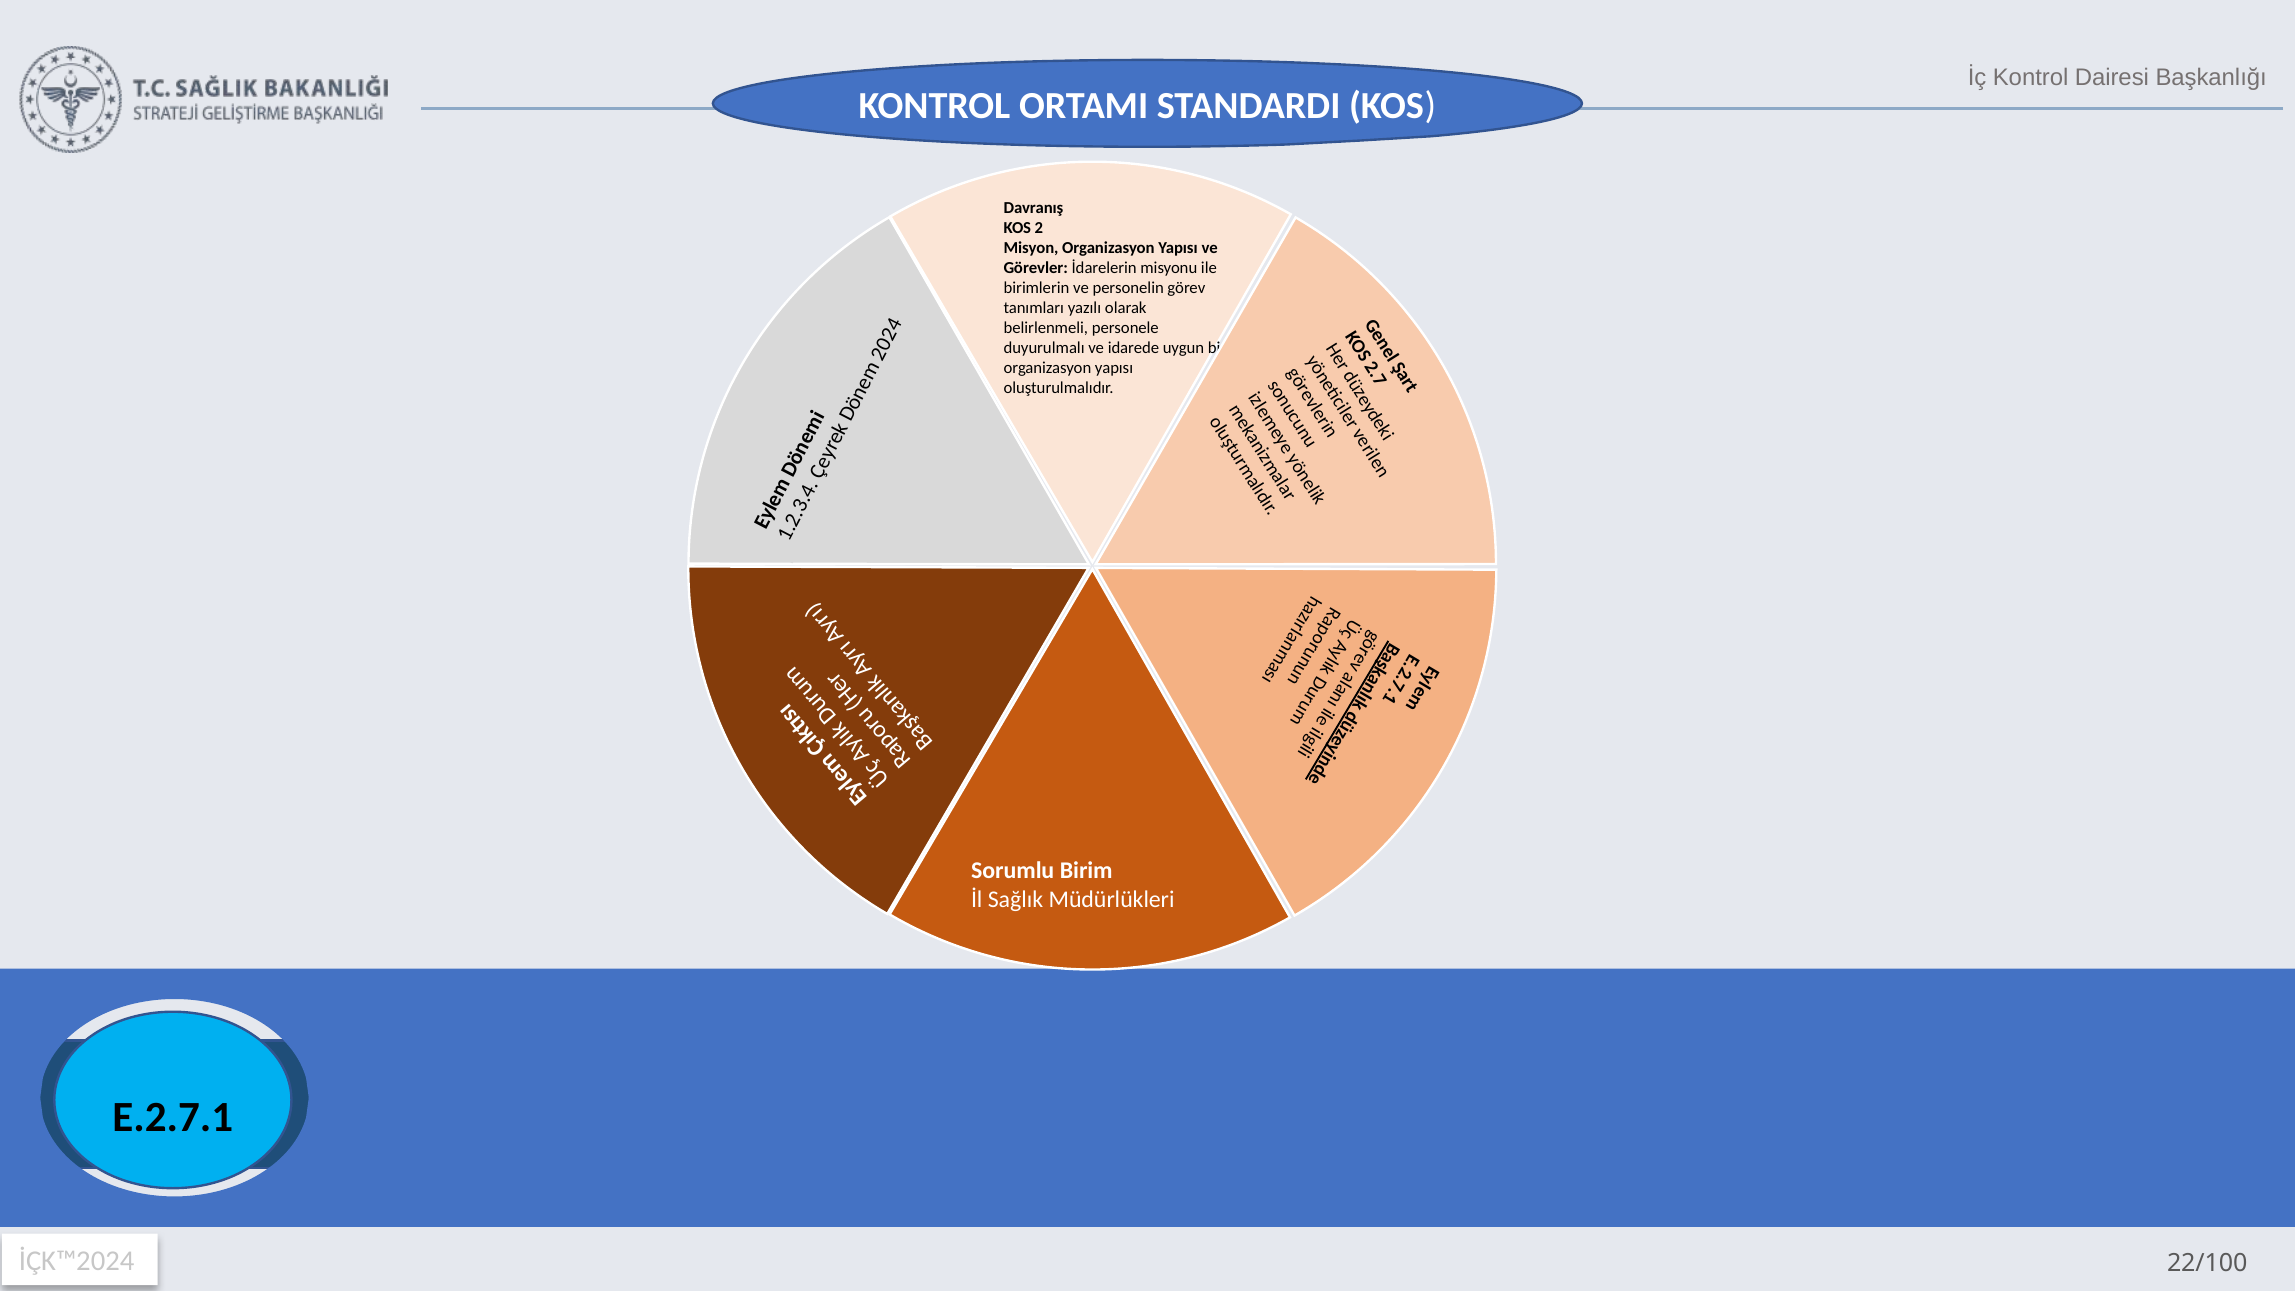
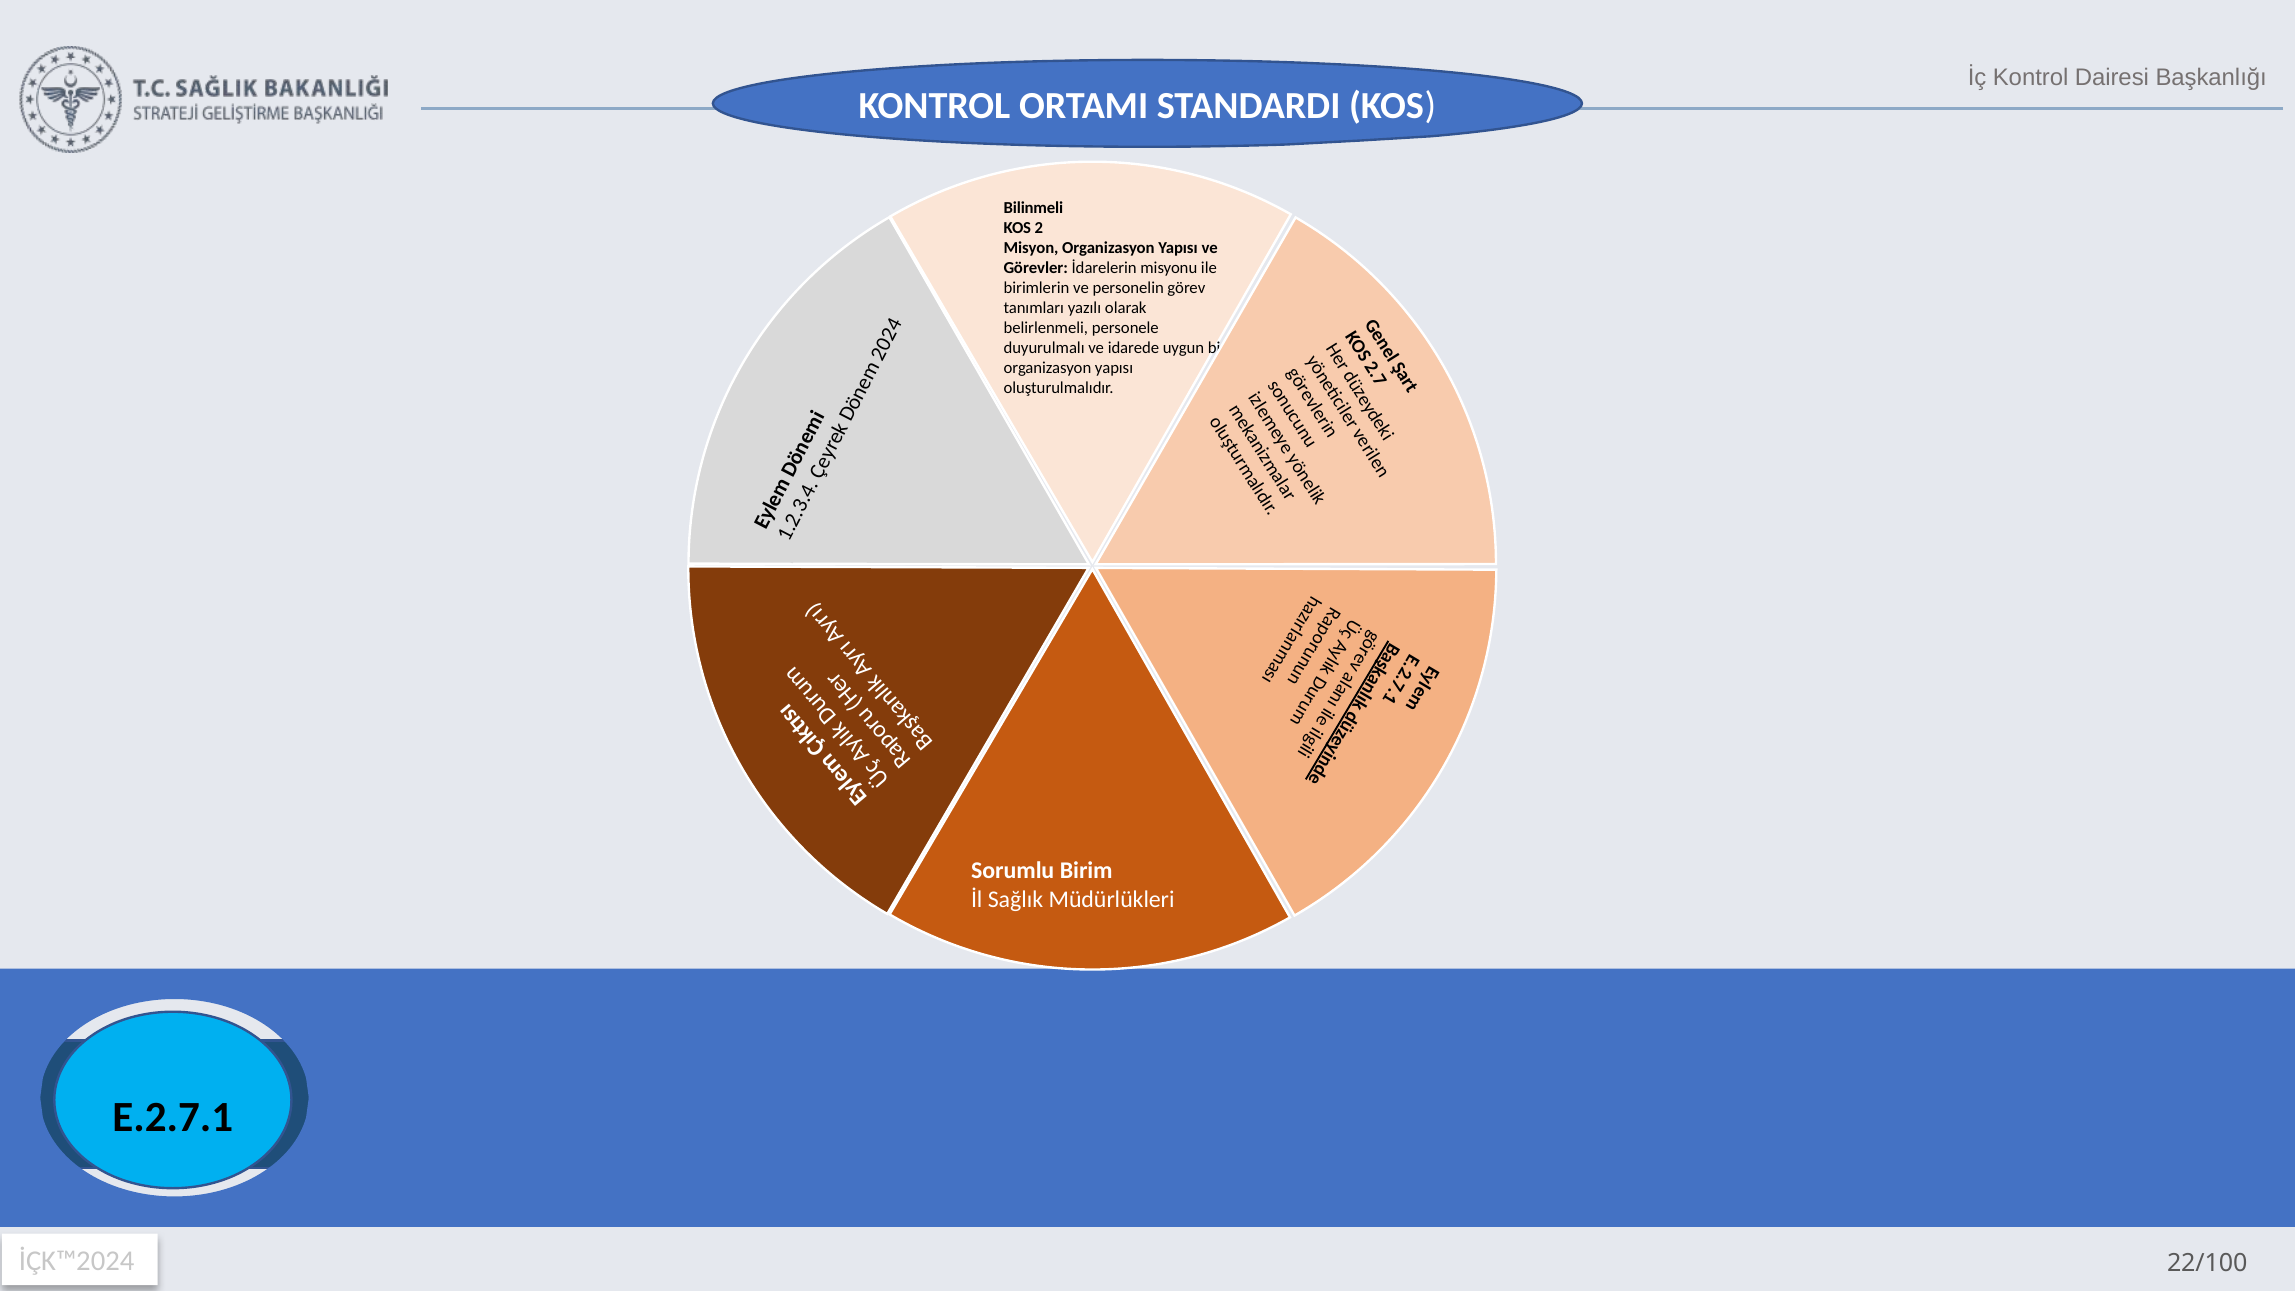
Davranış: Davranış -> Bilinmeli (1033, 208)
